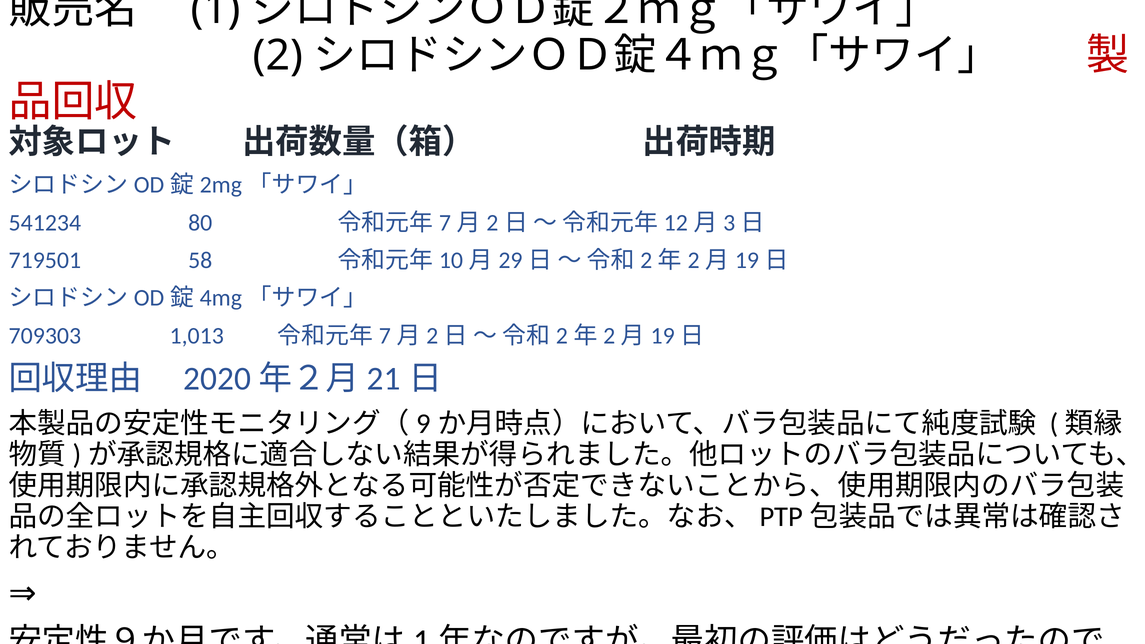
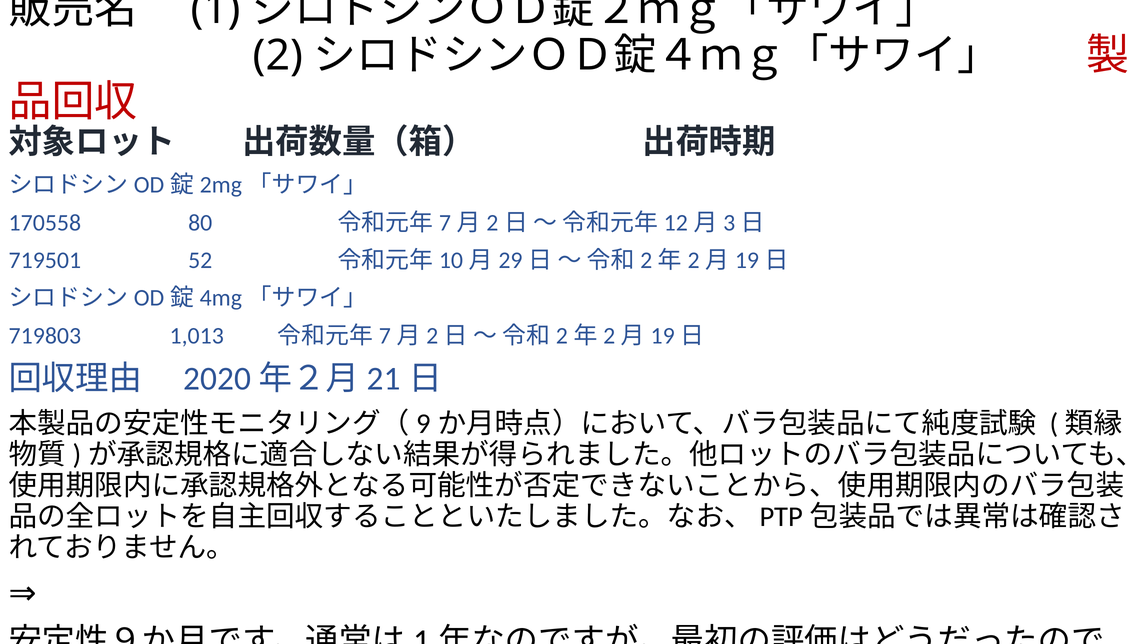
541234: 541234 -> 170558 (45, 223)
58: 58 -> 52 (200, 260)
709303: 709303 -> 719803 (45, 336)
